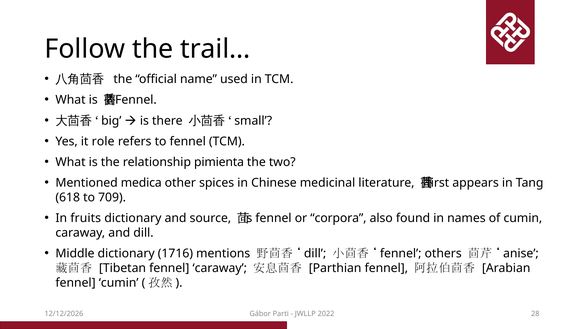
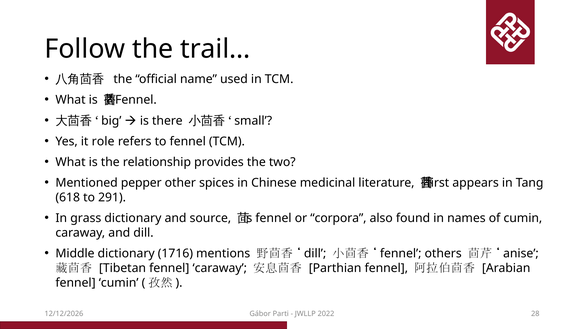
pimienta: pimienta -> provides (219, 162)
medica: medica -> pepper (141, 183)
709: 709 -> 291 (112, 197)
fruits: fruits -> grass (86, 218)
